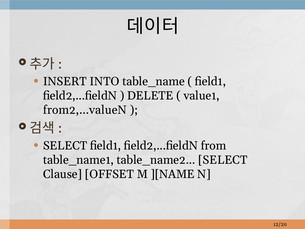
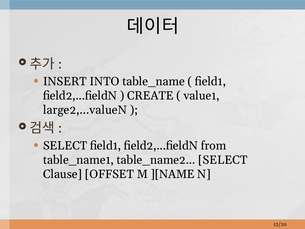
DELETE: DELETE -> CREATE (150, 96)
from2,...valueN: from2,...valueN -> large2,...valueN (85, 110)
